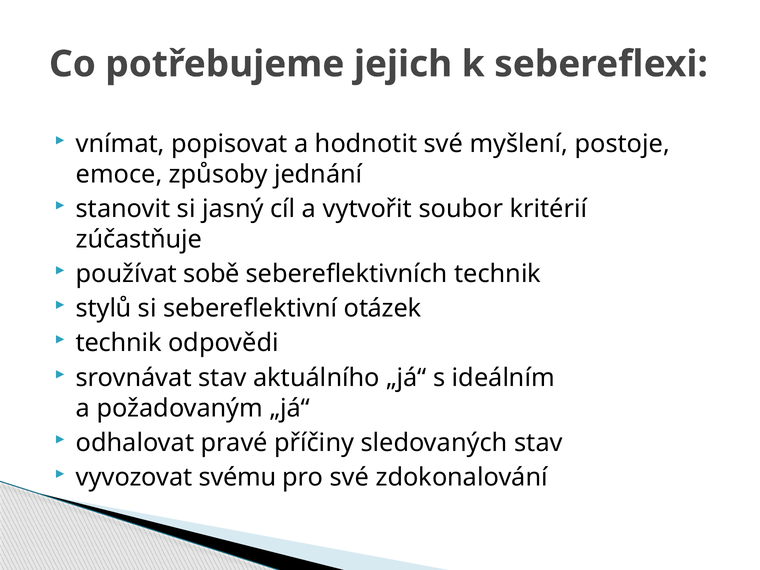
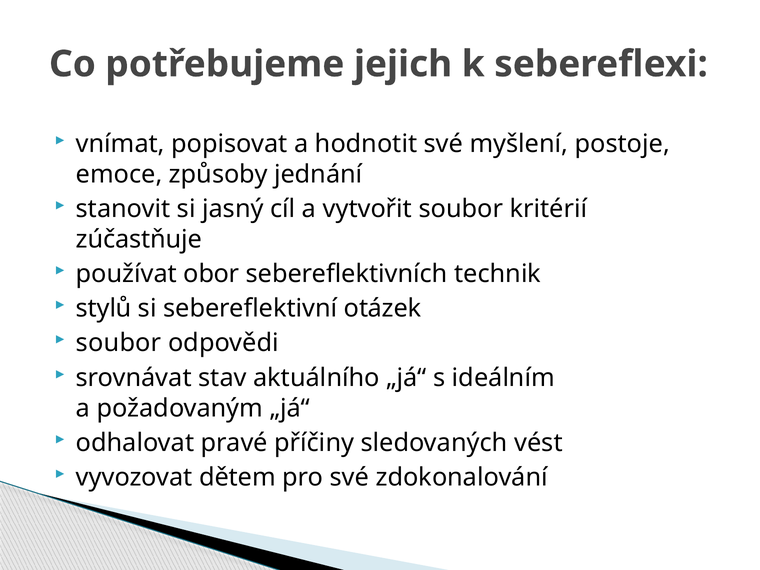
sobě: sobě -> obor (211, 274)
technik: technik -> soubor (119, 343)
sledovaných stav: stav -> vést (538, 443)
svému: svému -> dětem (237, 477)
